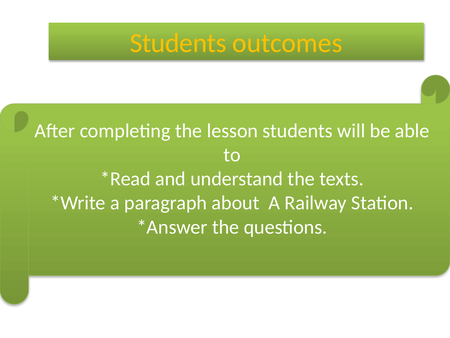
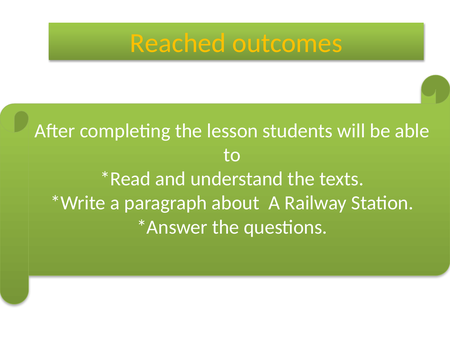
Students: Students -> Reached (178, 43)
